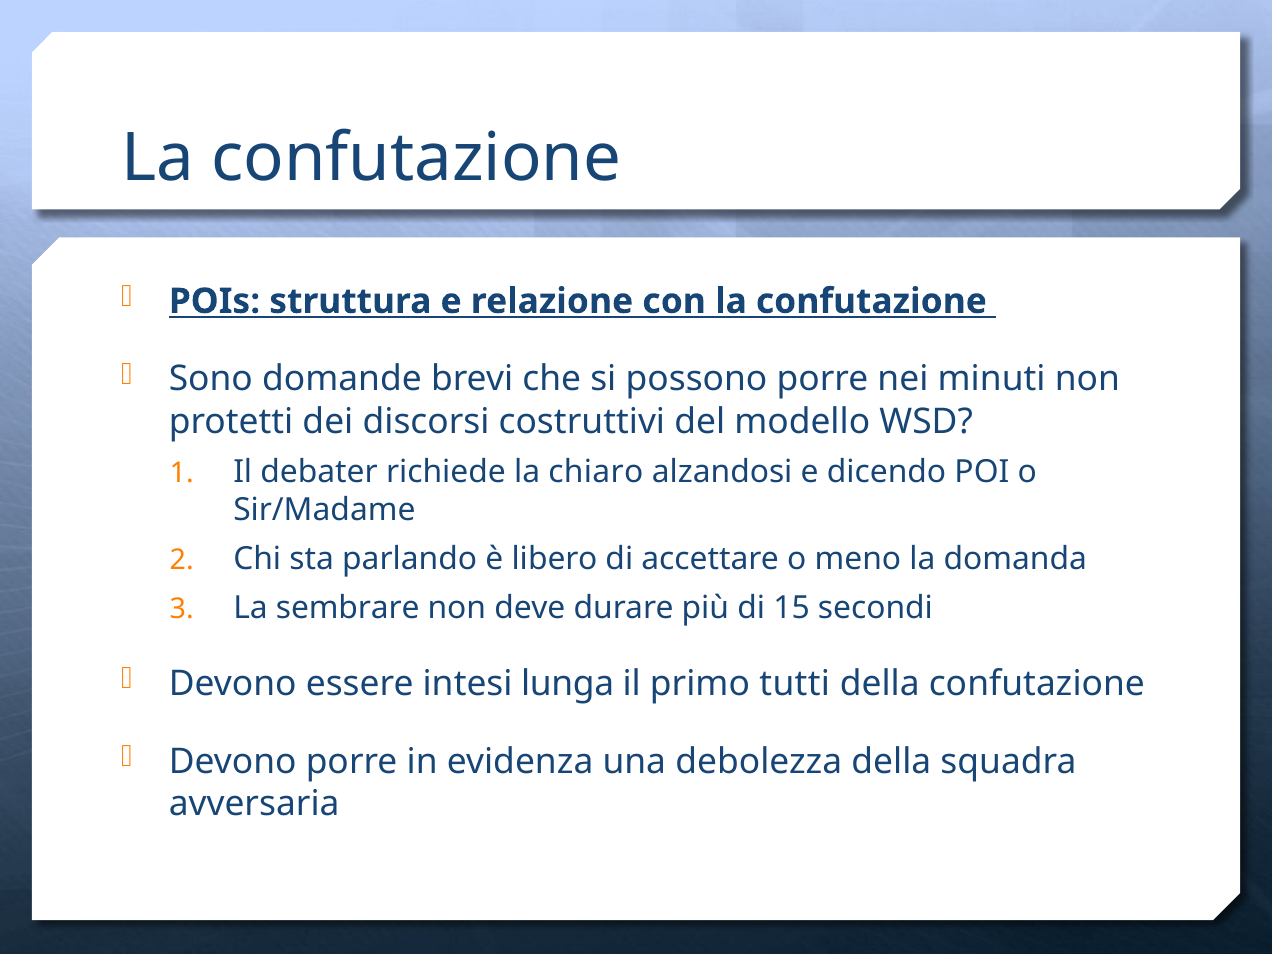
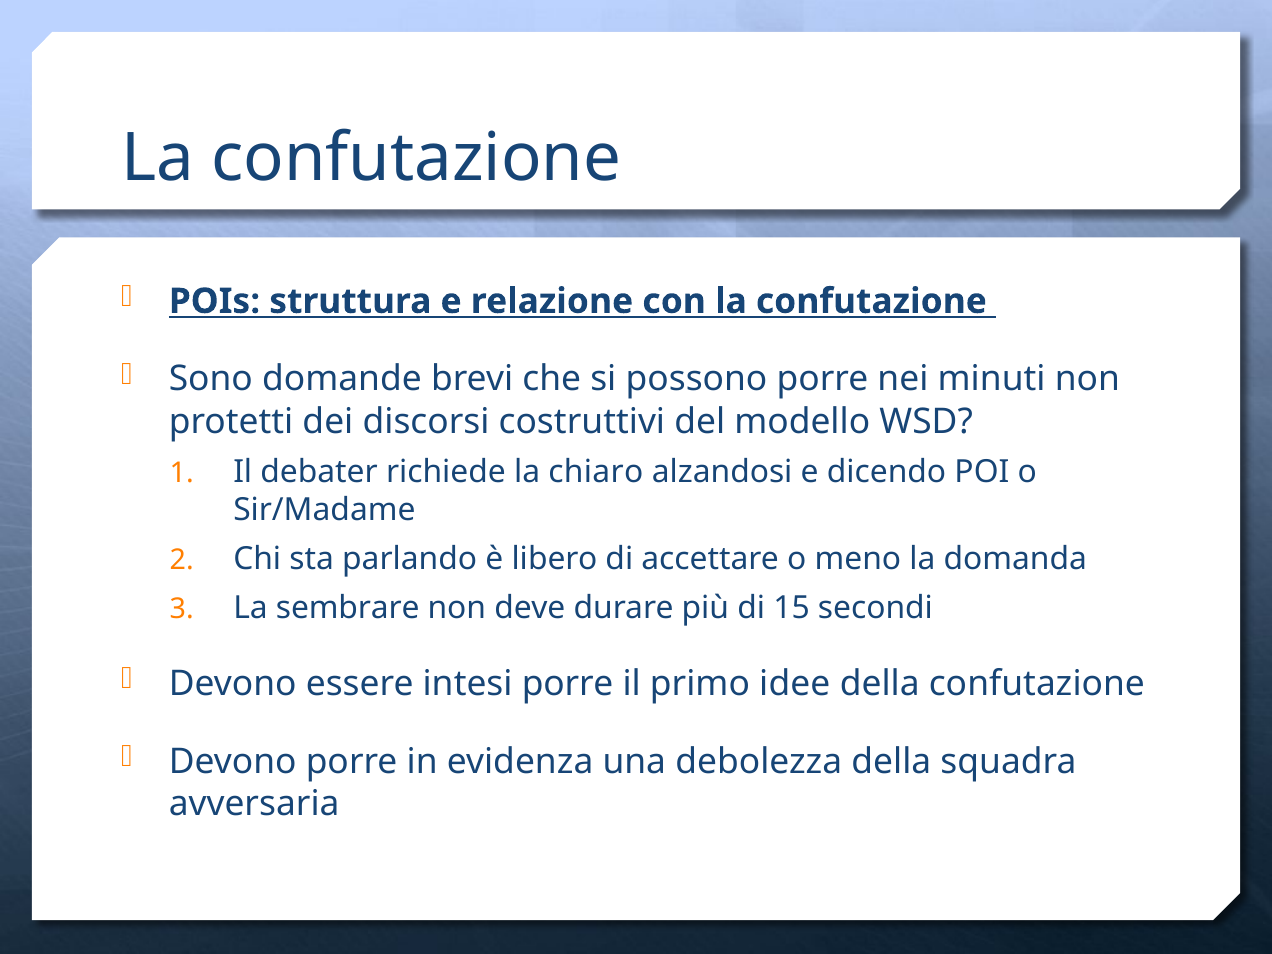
intesi lunga: lunga -> porre (568, 684)
tutti: tutti -> idee (795, 684)
